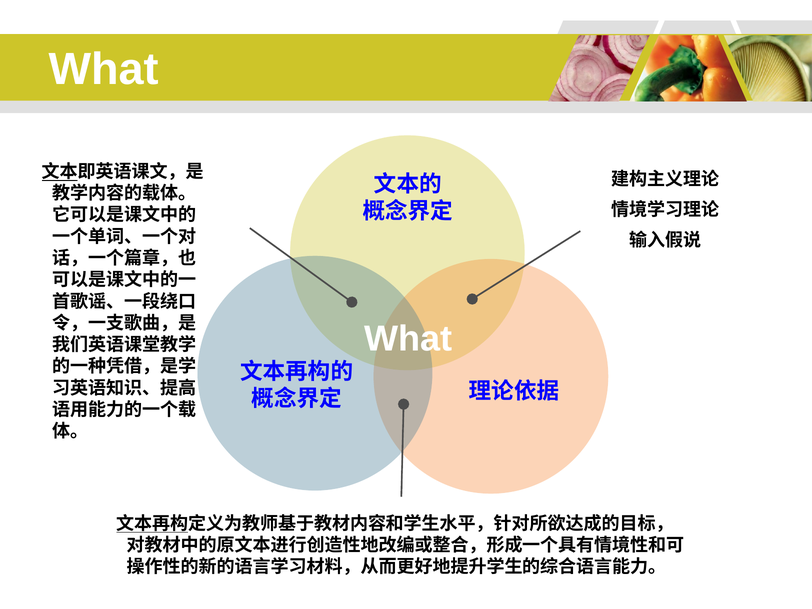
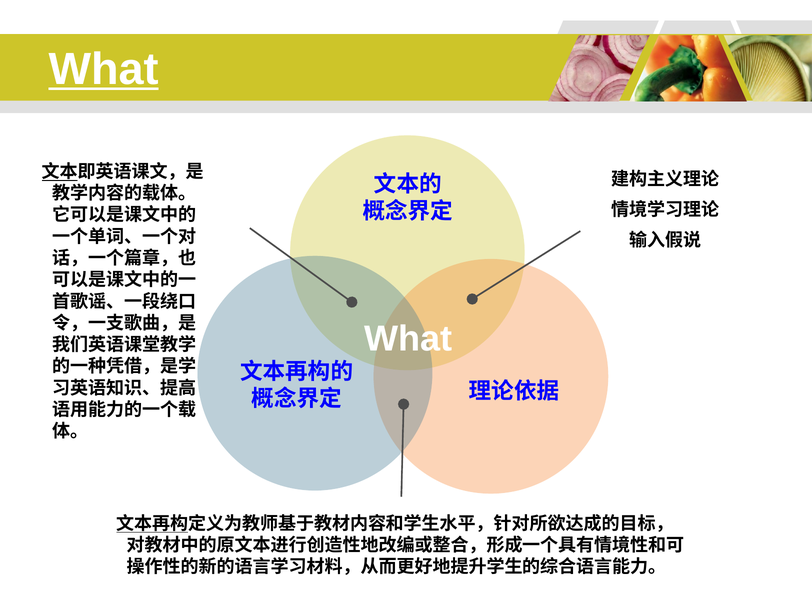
What underline: none -> present (104, 69)
